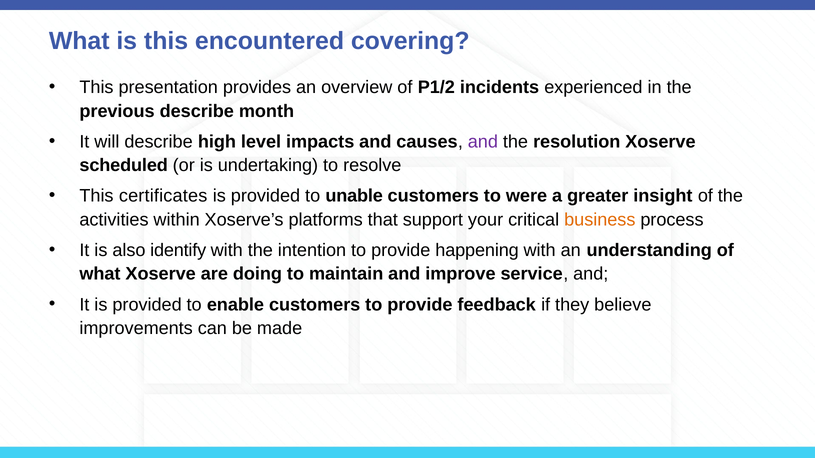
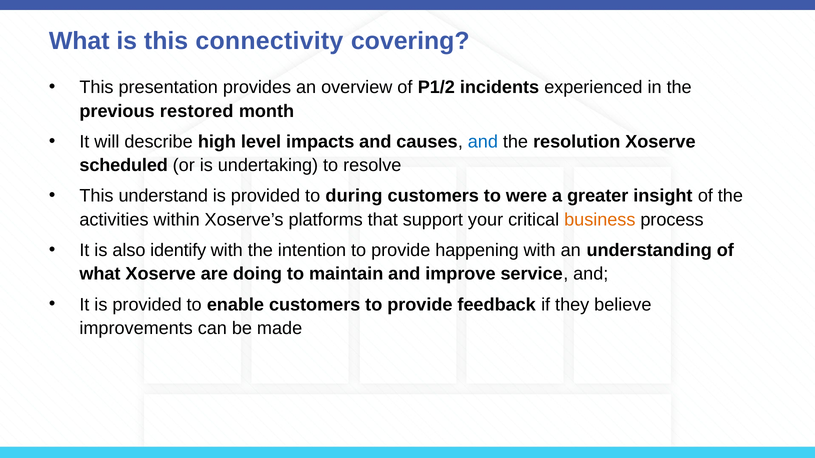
encountered: encountered -> connectivity (269, 41)
previous describe: describe -> restored (197, 111)
and colour: purple -> blue (483, 142)
certificates: certificates -> understand (163, 196)
unable: unable -> during (354, 196)
